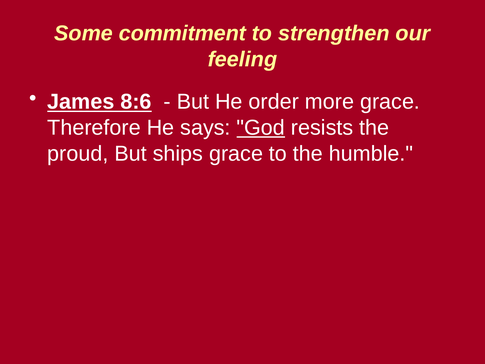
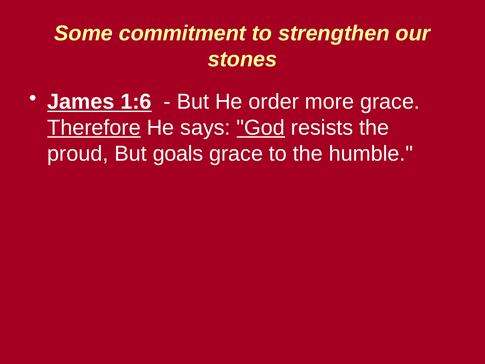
feeling: feeling -> stones (242, 59)
8:6: 8:6 -> 1:6 (136, 102)
Therefore underline: none -> present (94, 128)
ships: ships -> goals (178, 153)
